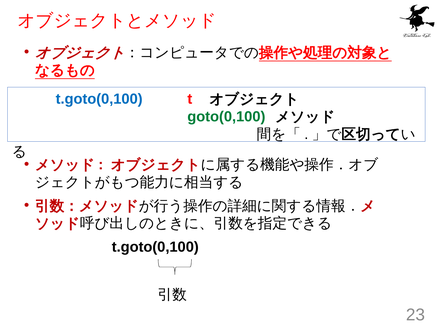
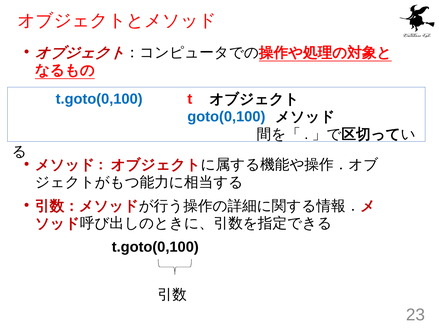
goto(0,100 colour: green -> blue (226, 117)
